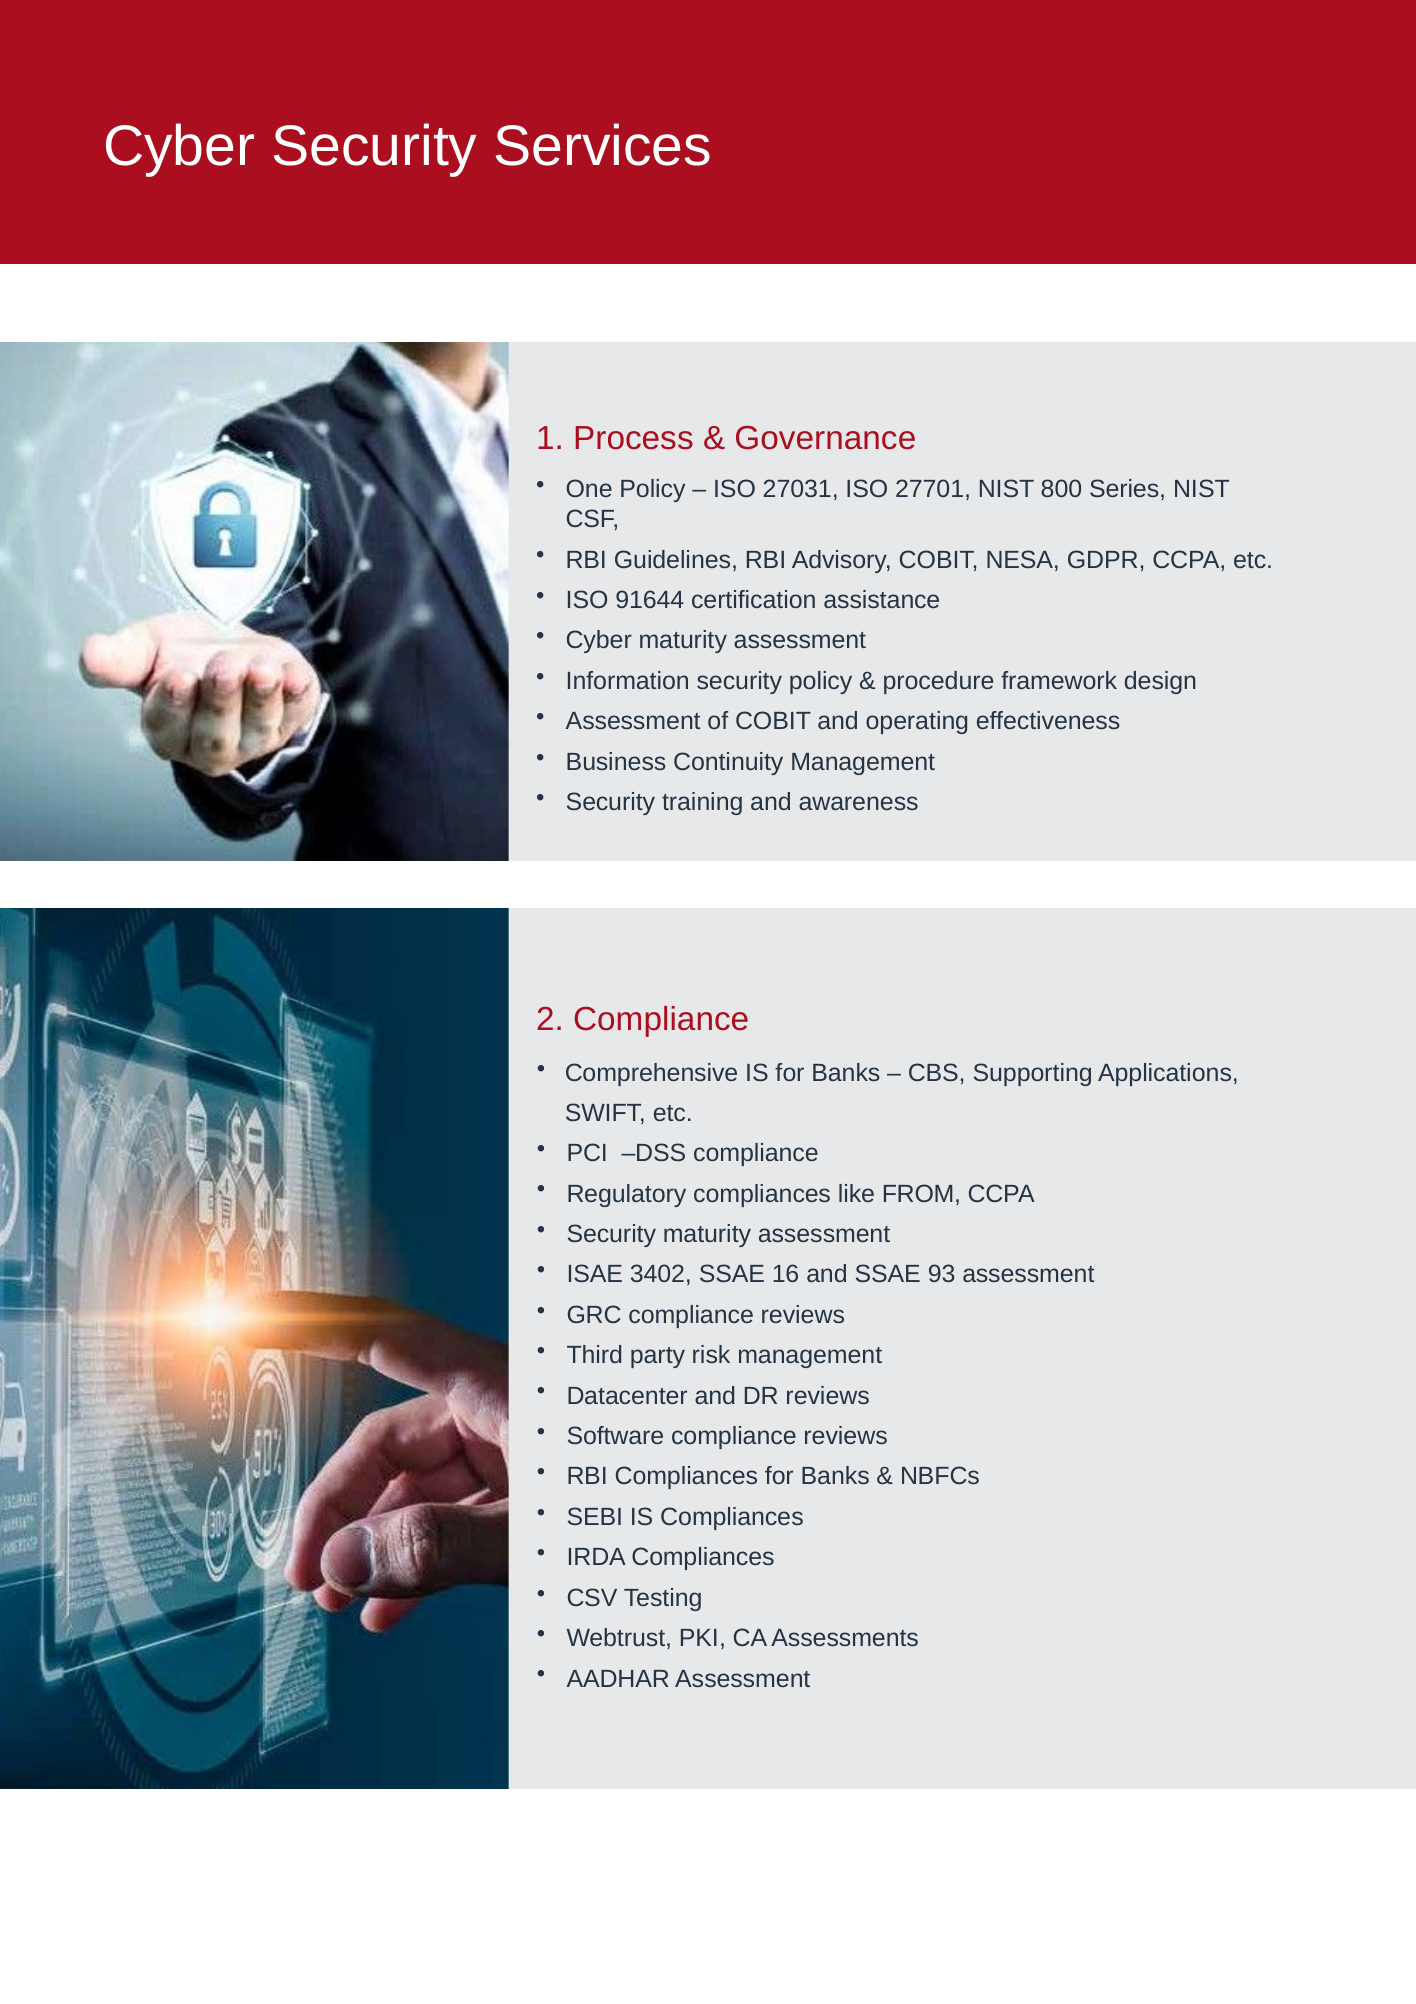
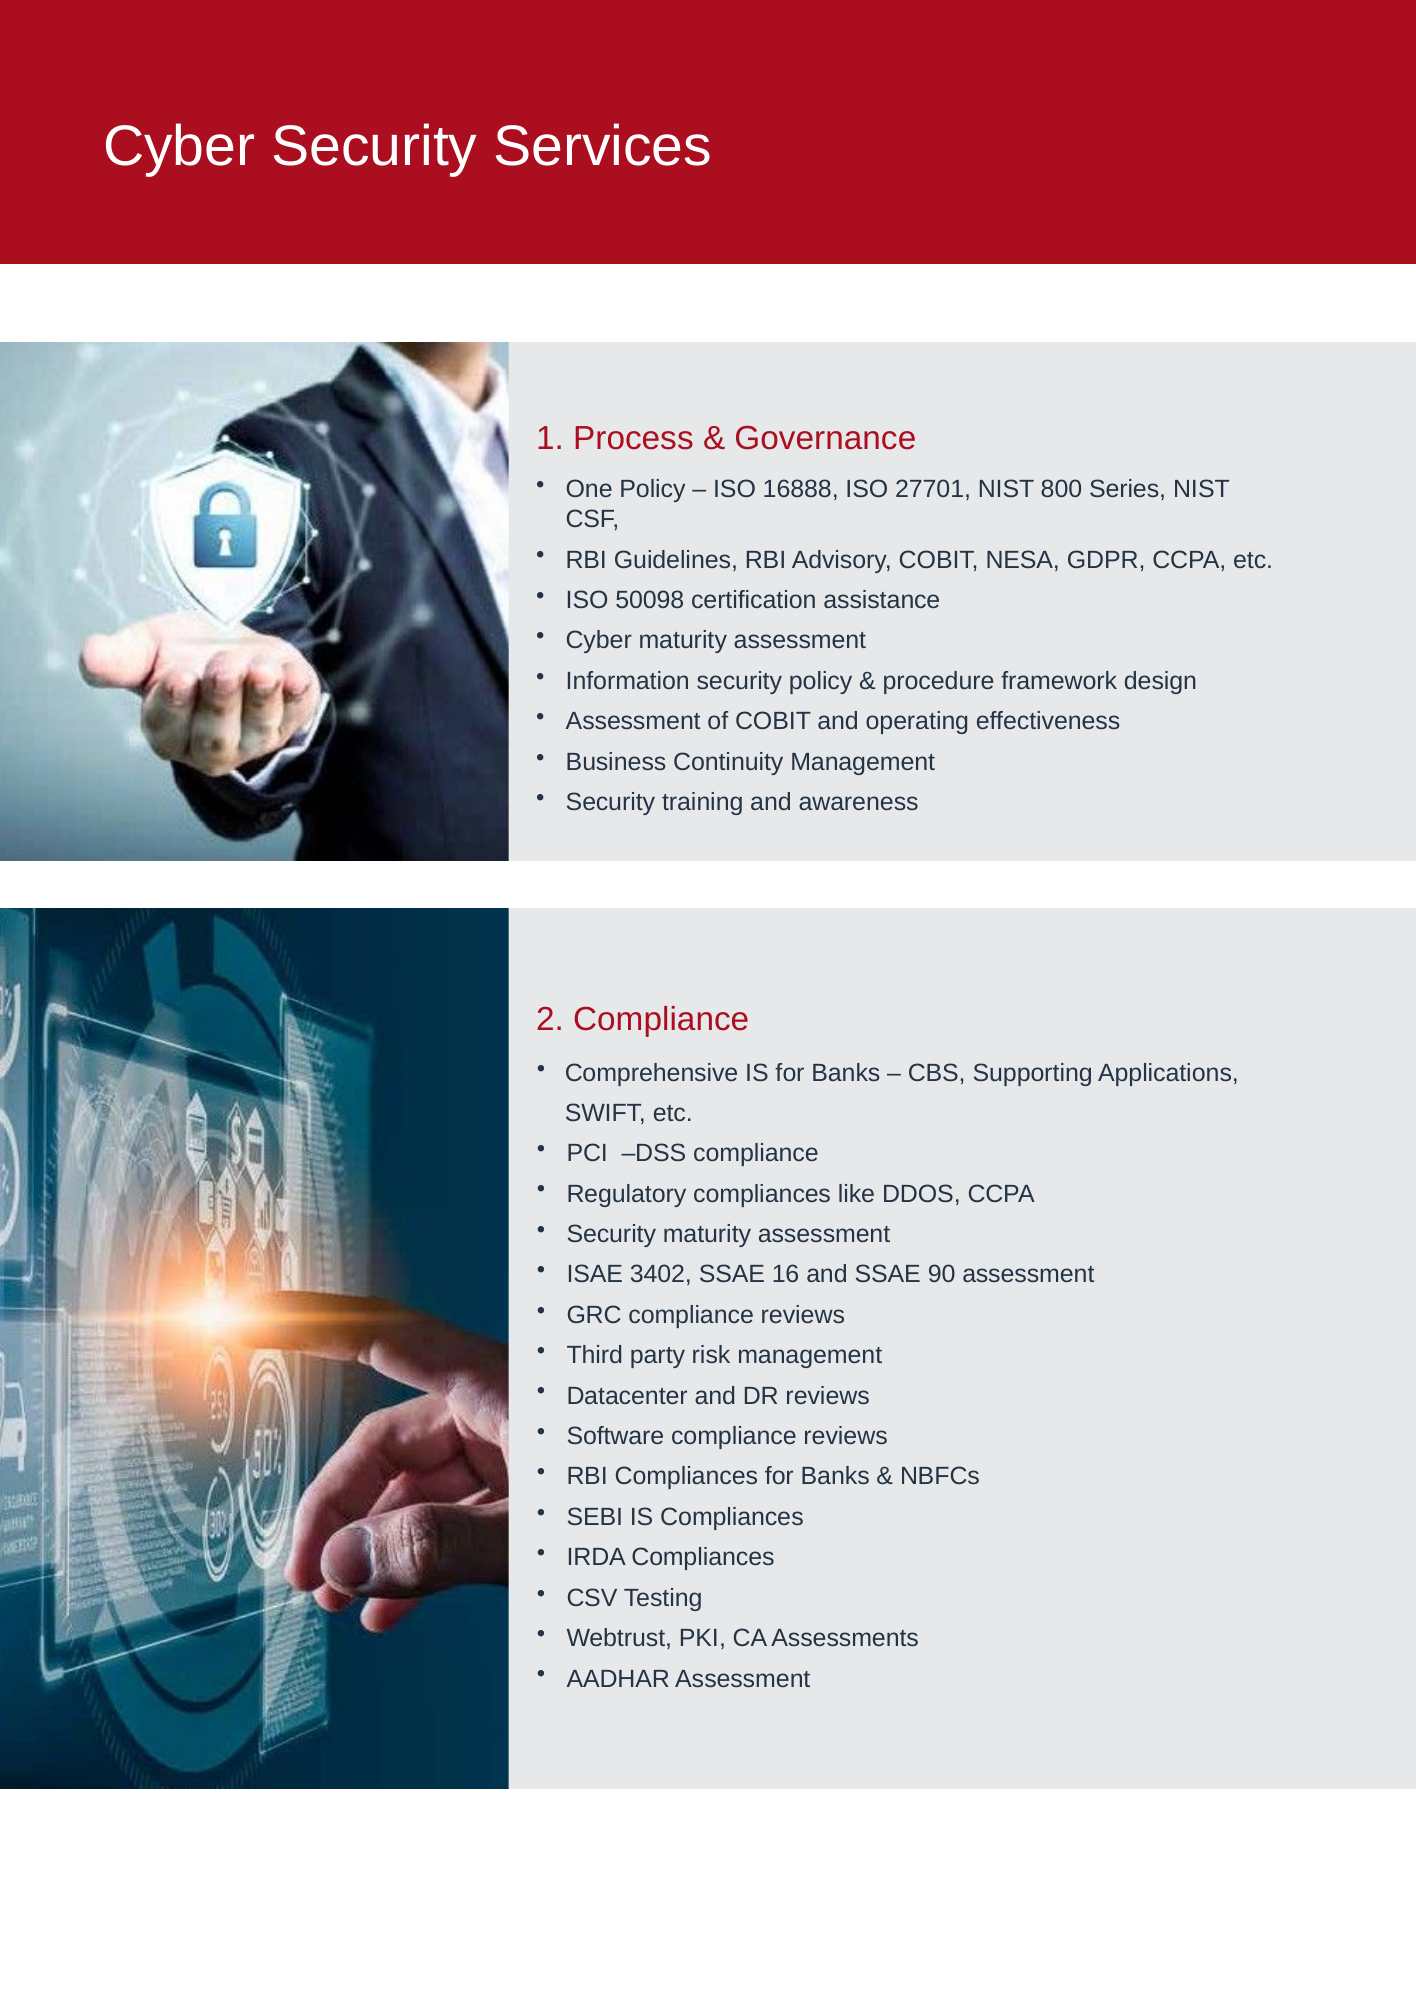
27031: 27031 -> 16888 (801, 489)
91644: 91644 -> 50098 (650, 600)
FROM: FROM -> DDOS (921, 1194)
93: 93 -> 90 (942, 1275)
